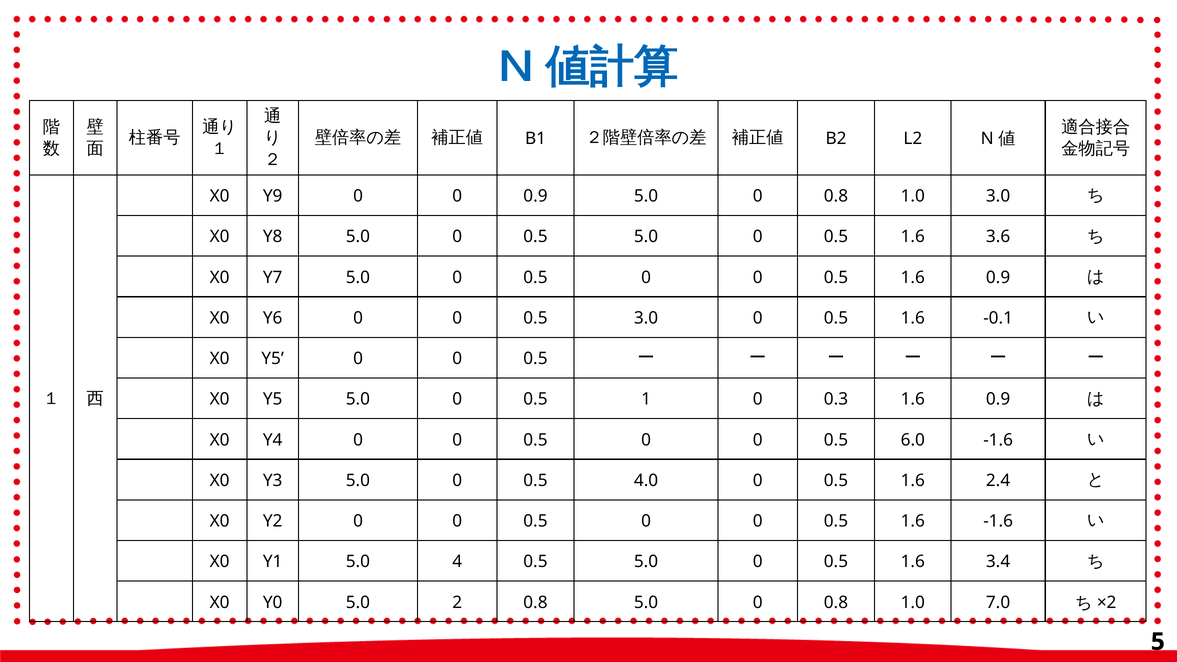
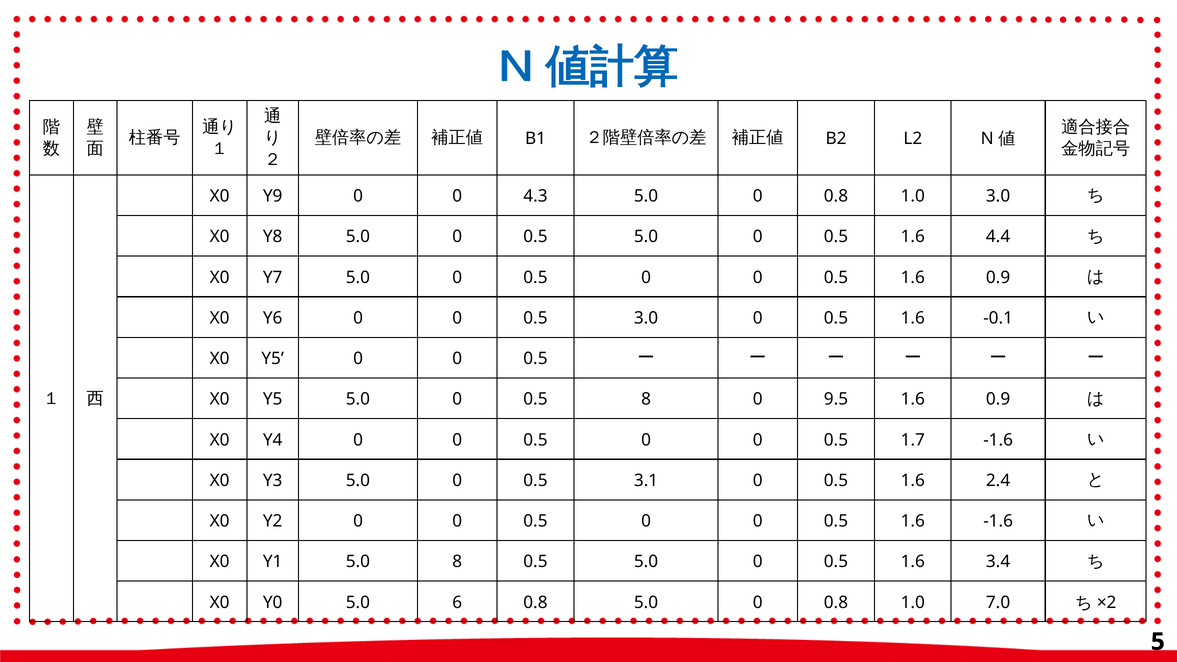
0 0.9: 0.9 -> 4.3 (535, 196)
3.6: 3.6 -> 4.4 (998, 237)
0.5 1: 1 -> 8 (646, 399)
0.3: 0.3 -> 9.5 (836, 399)
6.0: 6.0 -> 1.7 (913, 440)
4.0: 4.0 -> 3.1 (646, 481)
5.0 4: 4 -> 8 (457, 562)
5.0 2: 2 -> 6 (457, 602)
